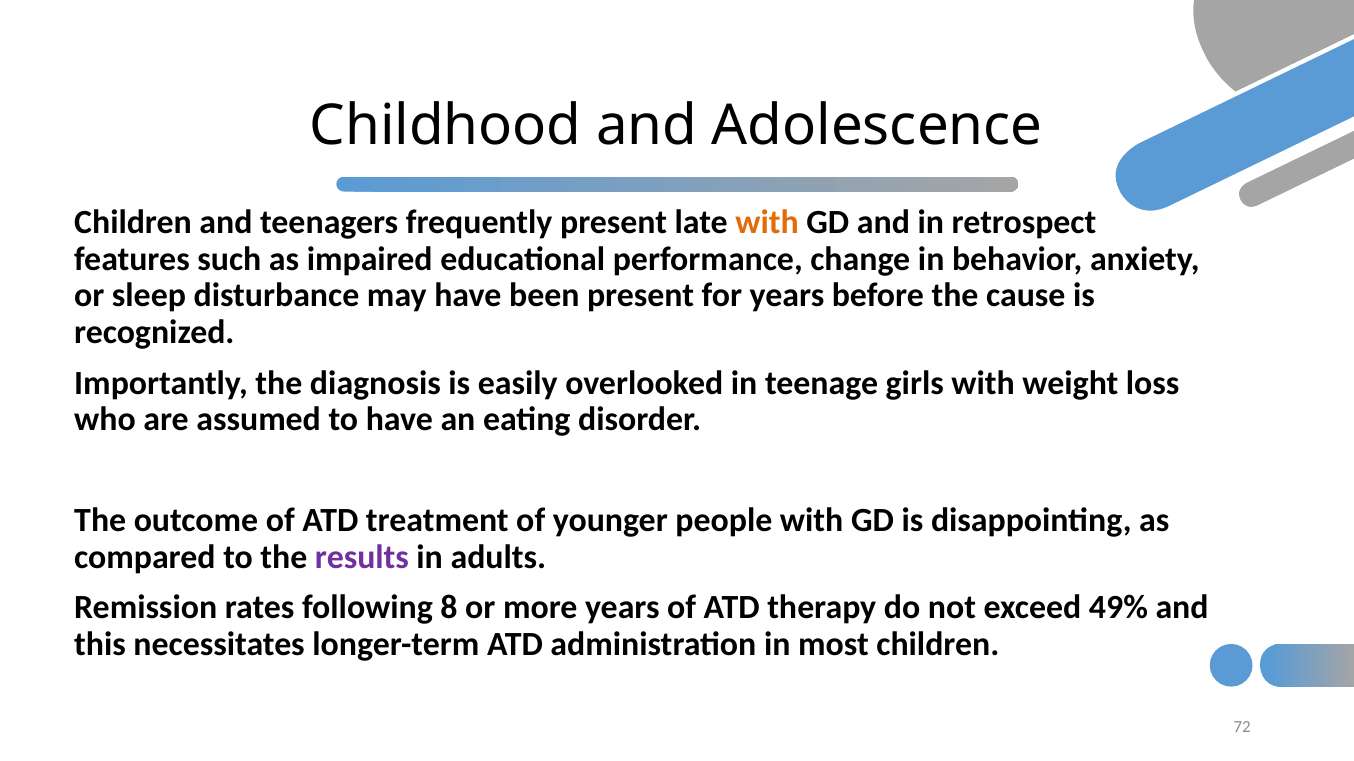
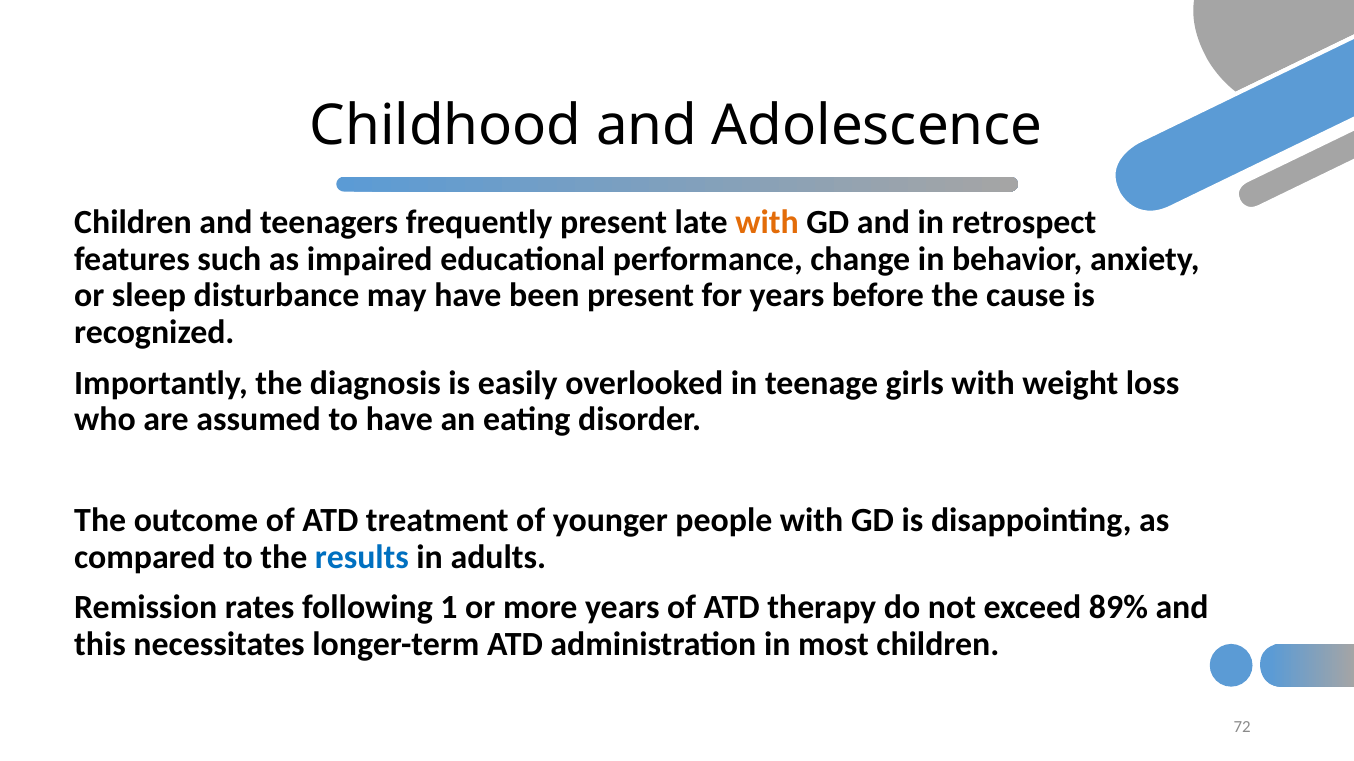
results colour: purple -> blue (362, 558)
8: 8 -> 1 (449, 608)
49%: 49% -> 89% (1118, 608)
